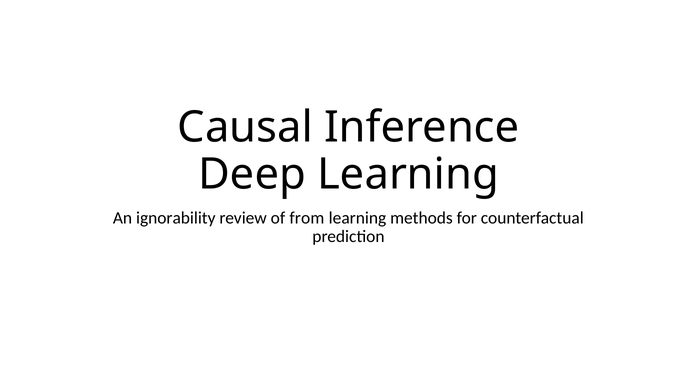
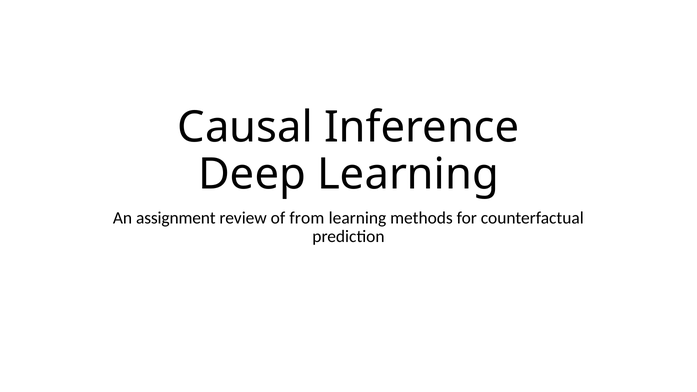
ignorability: ignorability -> assignment (176, 218)
